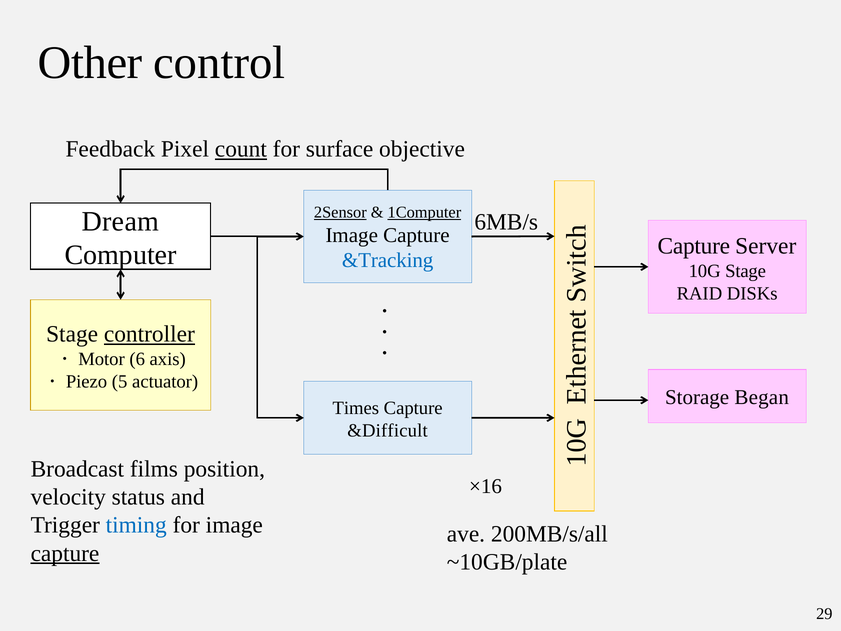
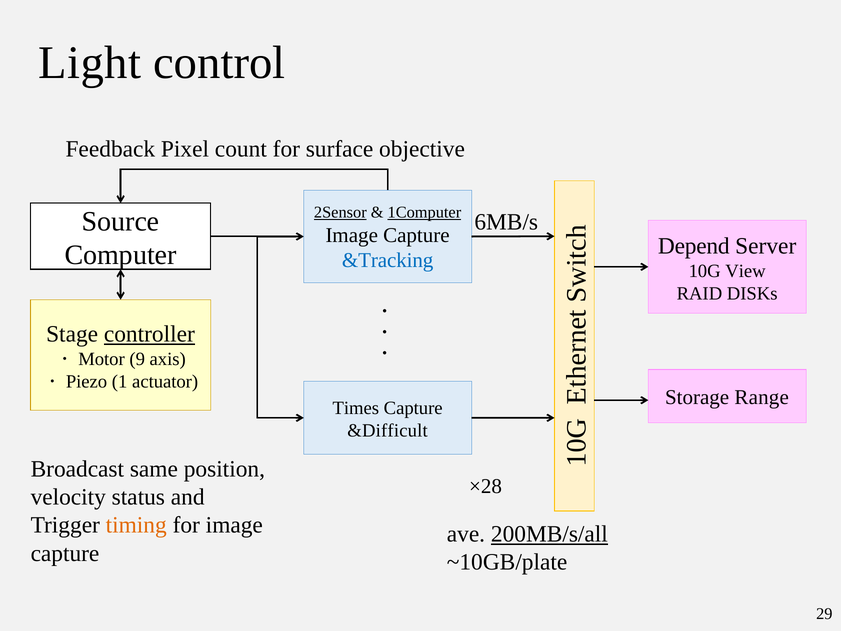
Other: Other -> Light (90, 63)
count underline: present -> none (241, 149)
Dream: Dream -> Source (121, 221)
Capture: Capture -> Depend (694, 246)
10G Stage: Stage -> View (745, 271)
6: 6 -> 9 (137, 359)
5: 5 -> 1 (120, 381)
Began: Began -> Range (762, 397)
films: films -> same (154, 469)
×16: ×16 -> ×28 (486, 486)
timing colour: blue -> orange (136, 525)
200MB/s/all underline: none -> present (549, 534)
capture underline: present -> none (65, 553)
